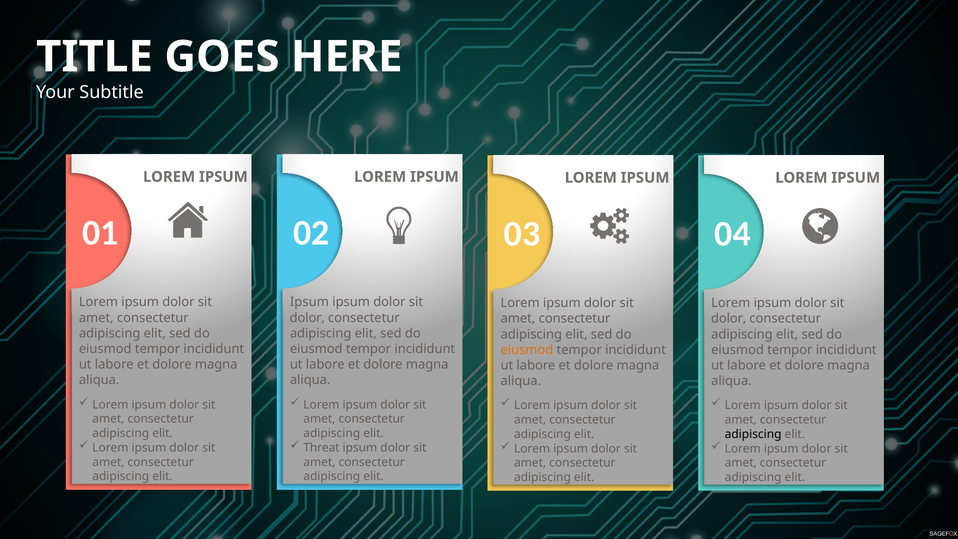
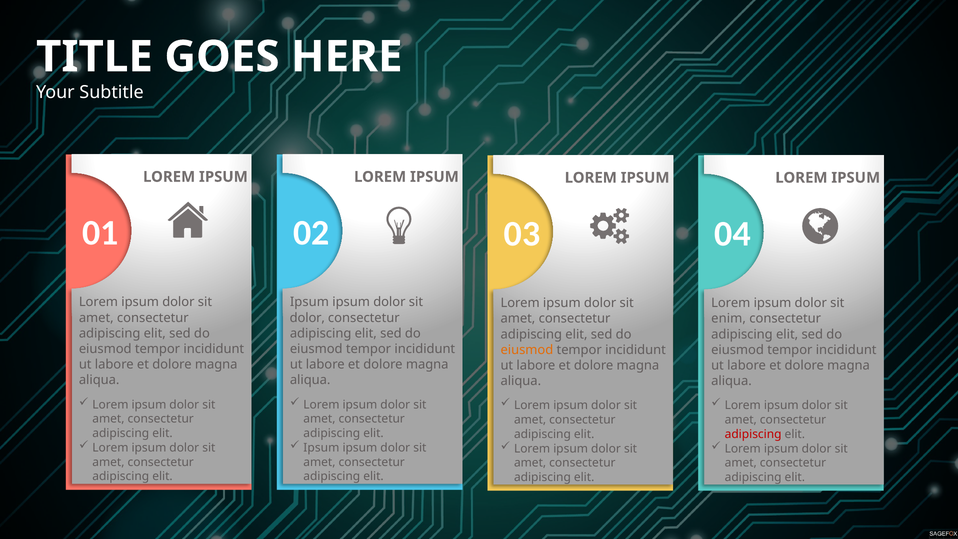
dolor: dolor -> enim (729, 319)
adipiscing colour: black -> red (753, 434)
Threat: Threat -> Ipsum (321, 448)
